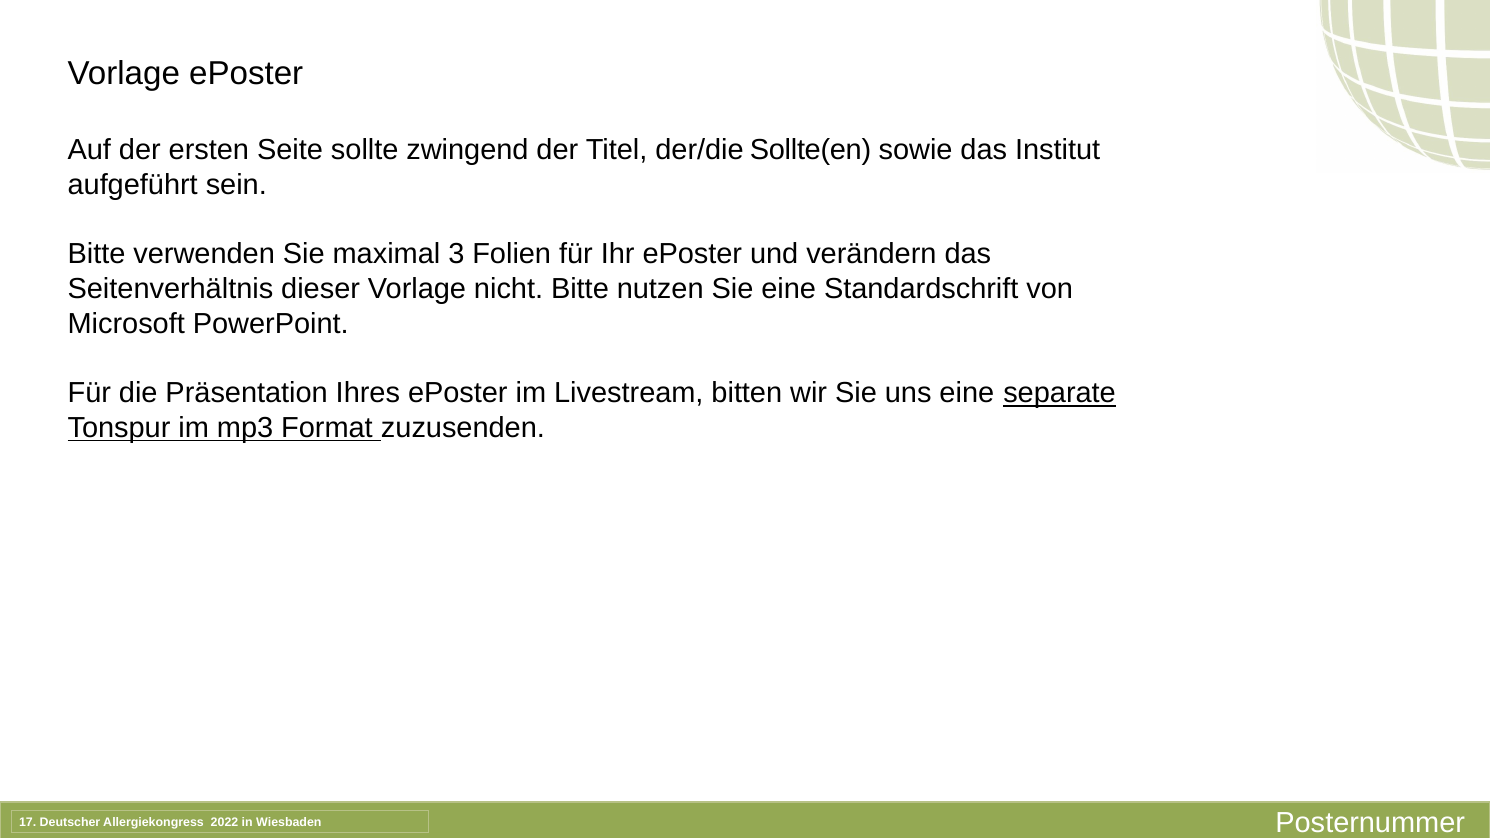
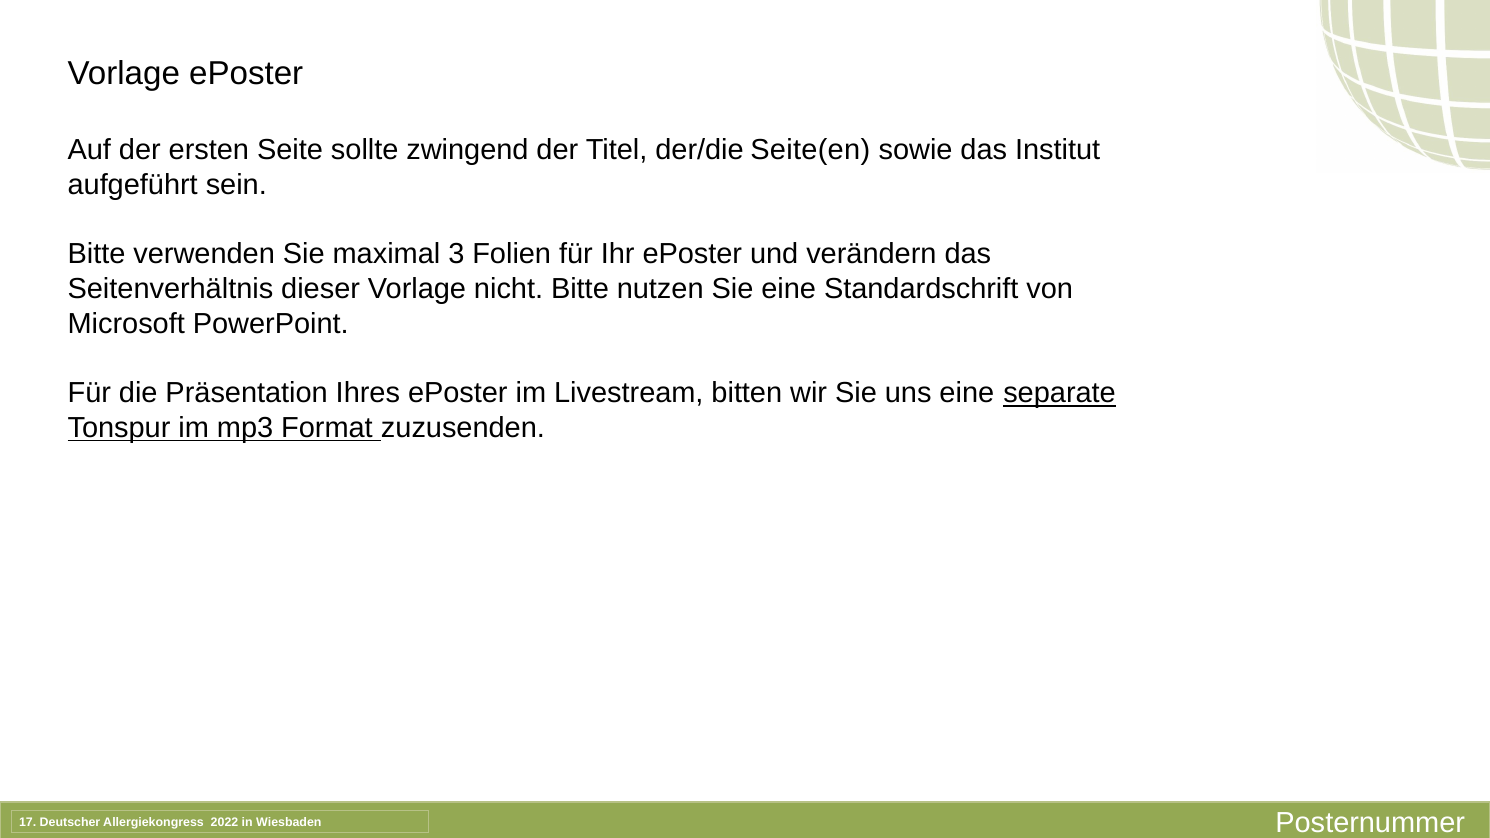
Sollte(en: Sollte(en -> Seite(en (810, 150)
